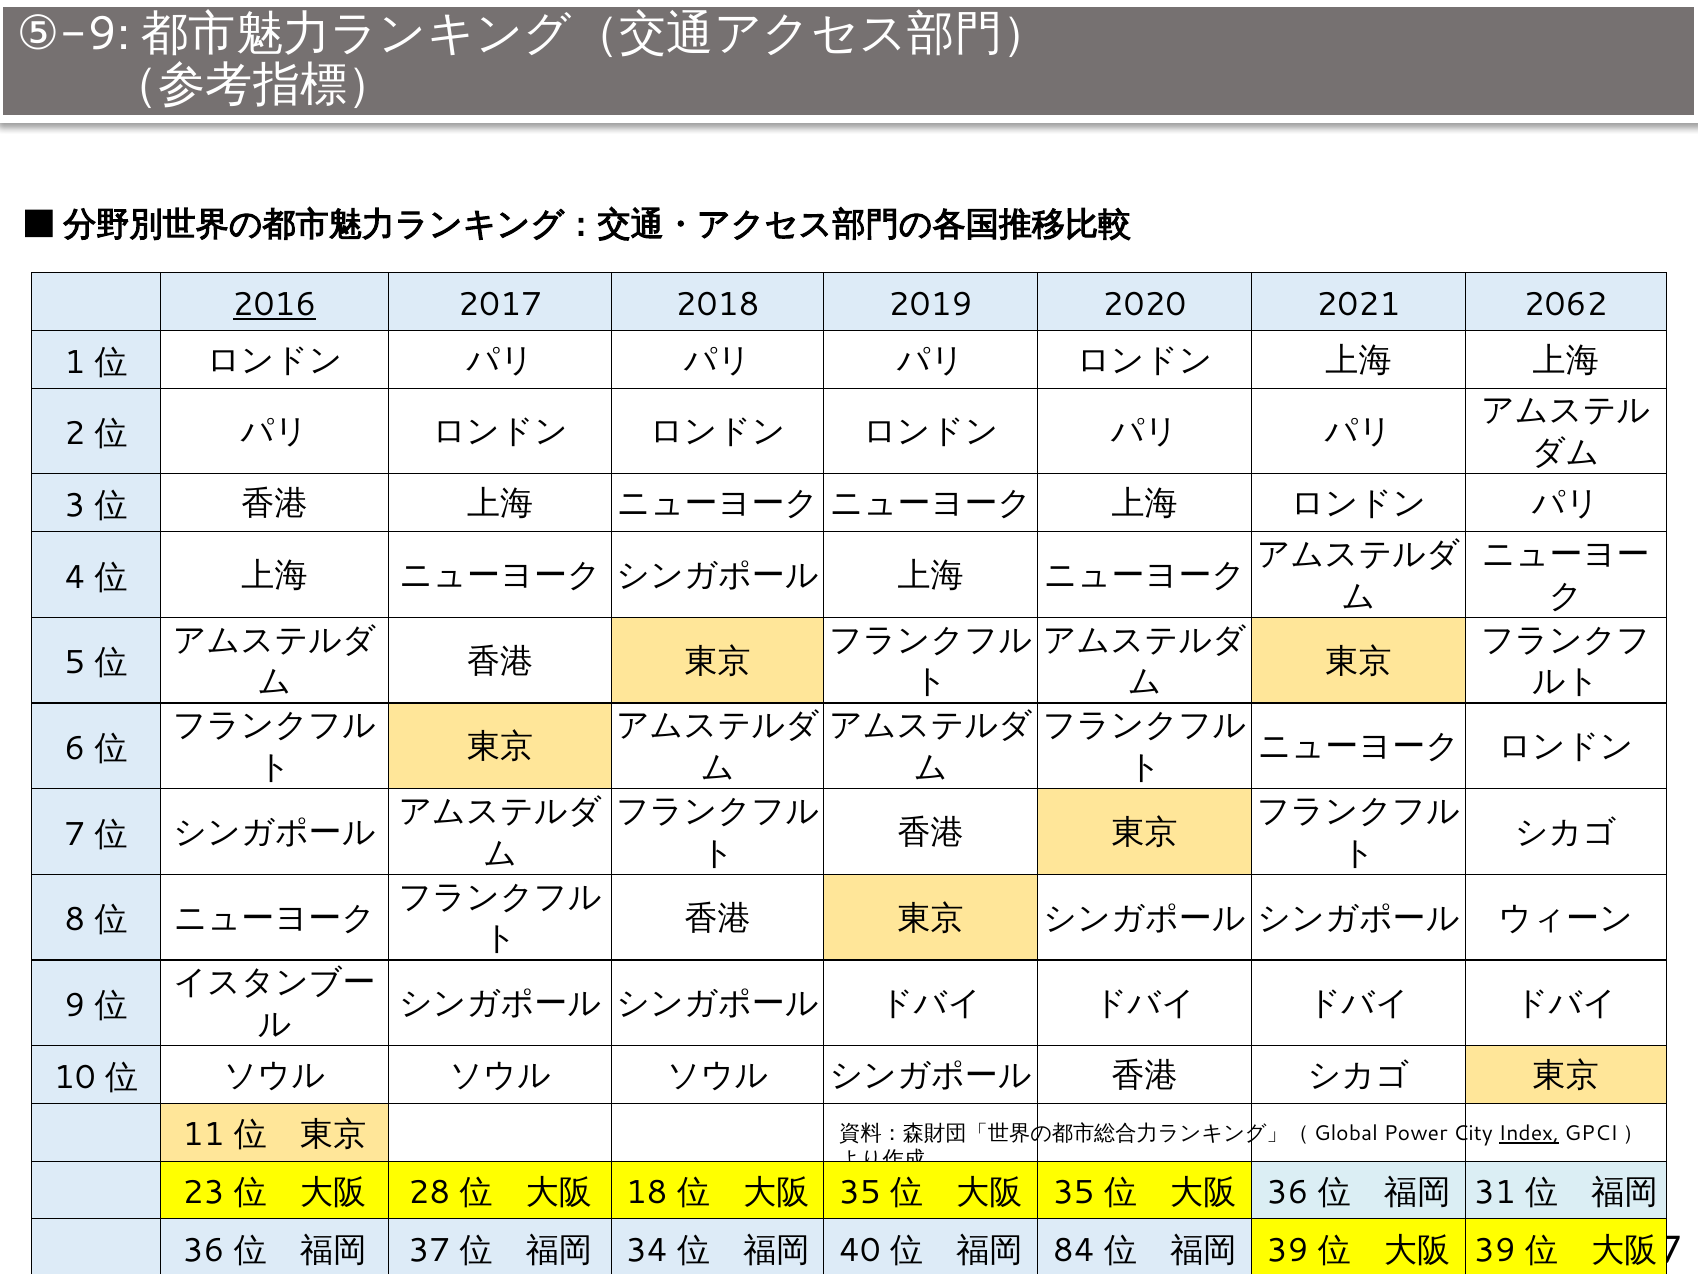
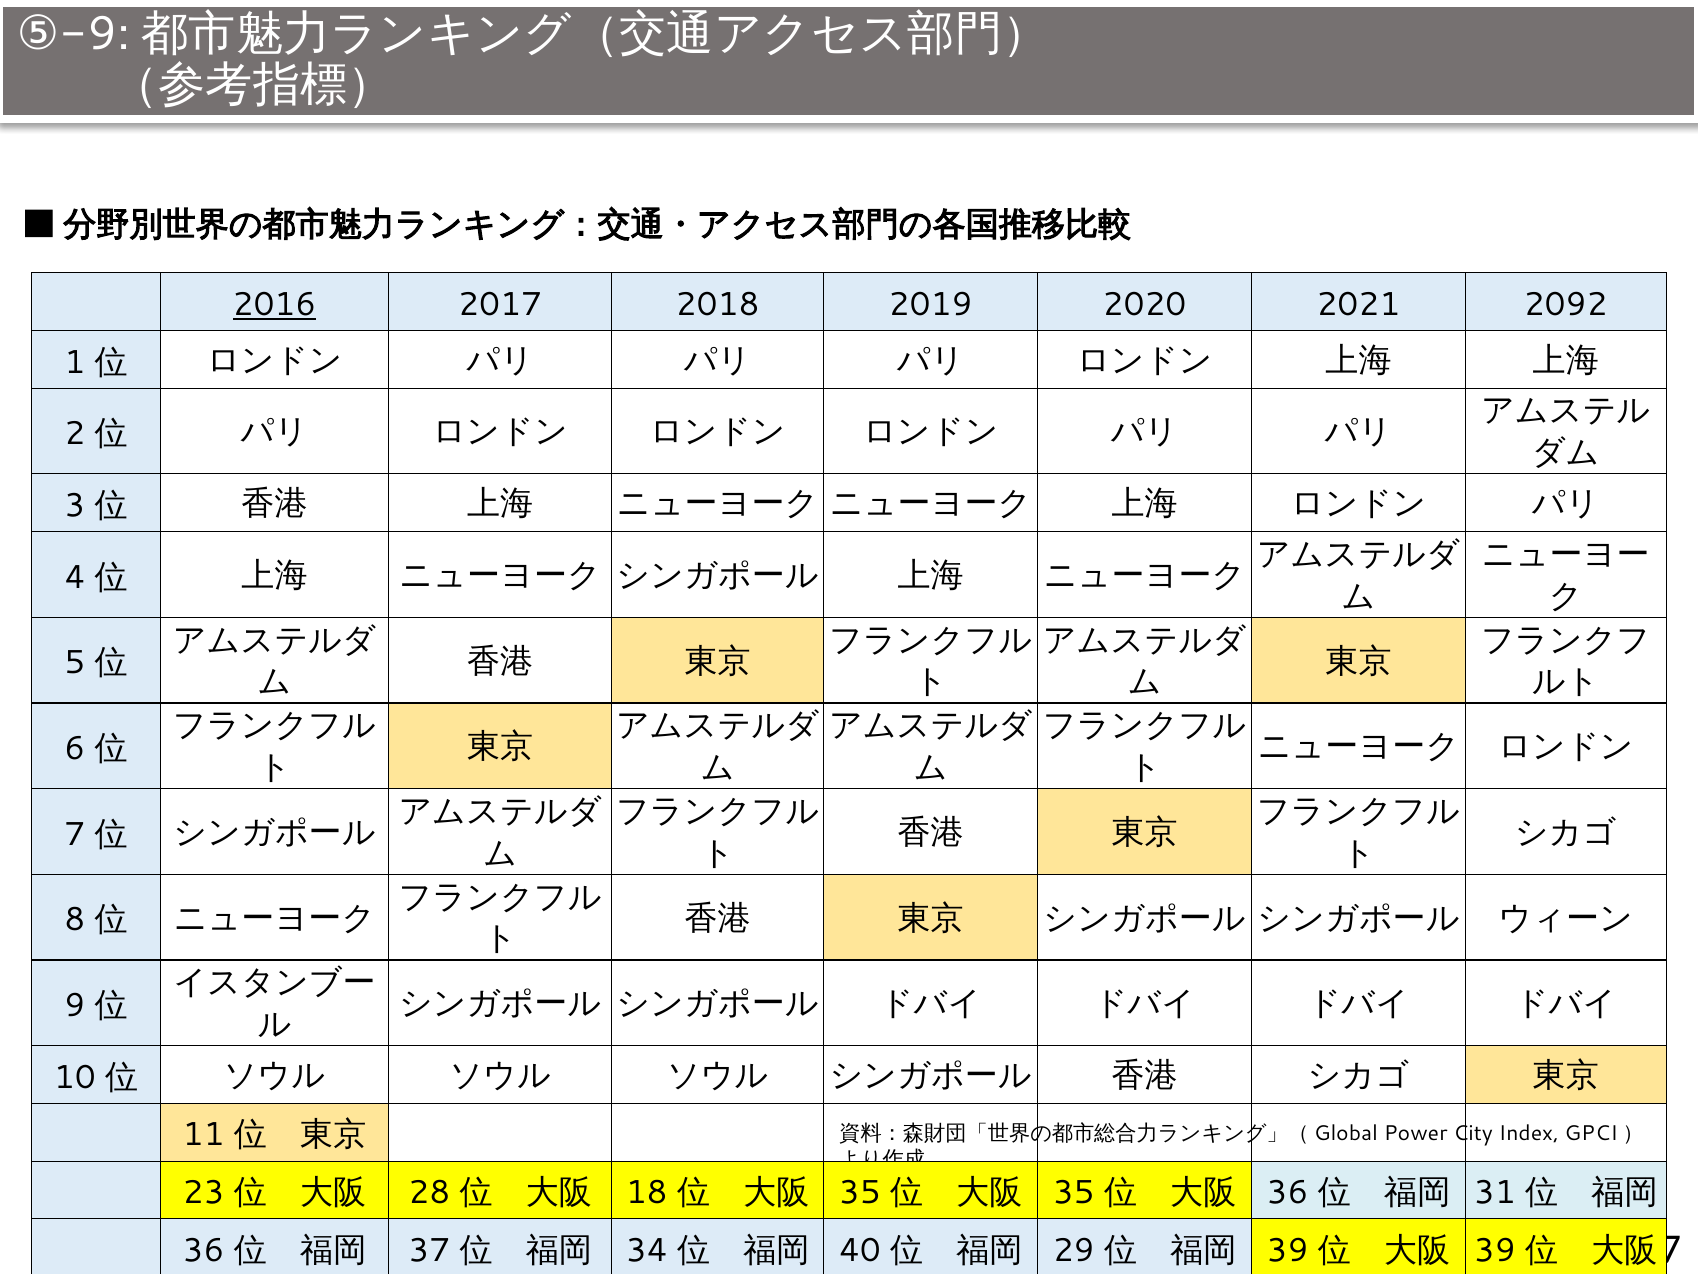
2062: 2062 -> 2092 (1566, 304)
Index underline: present -> none (1529, 1133)
84: 84 -> 29 (1074, 1250)
